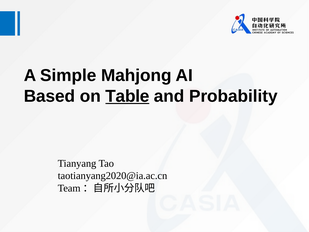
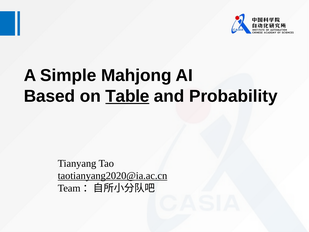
taotianyang2020@ia.ac.cn underline: none -> present (113, 176)
